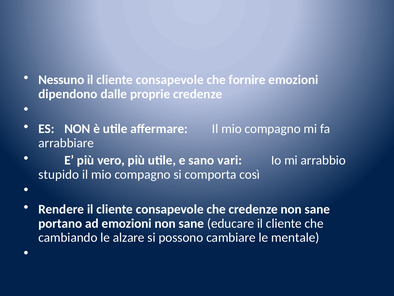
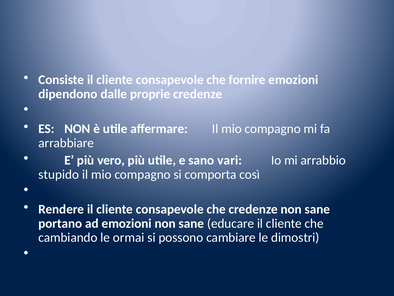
Nessuno: Nessuno -> Consiste (61, 80)
alzare: alzare -> ormai (129, 237)
mentale: mentale -> dimostri (295, 237)
